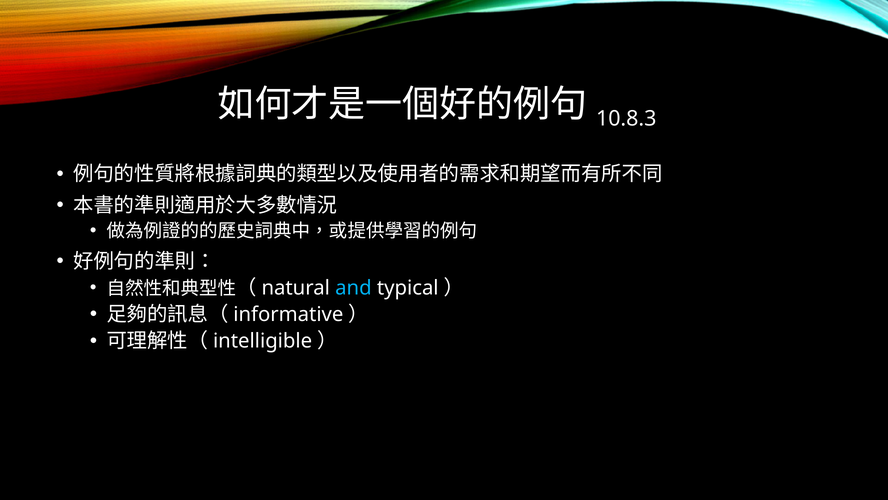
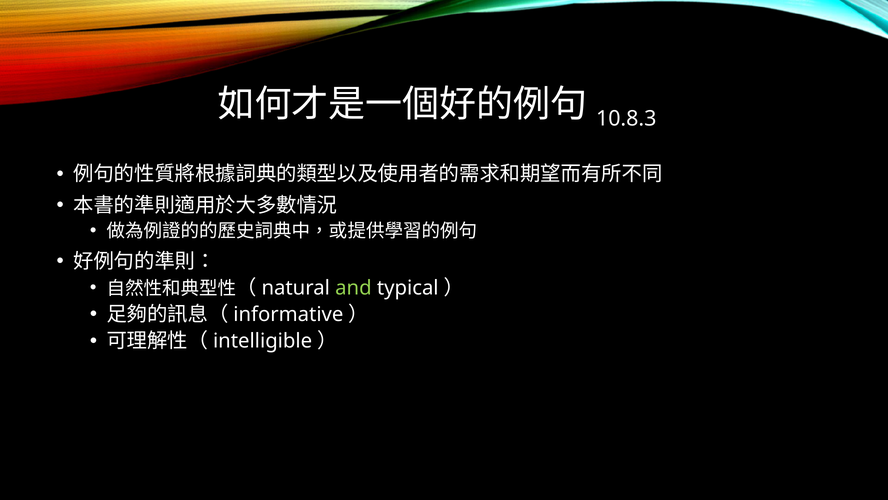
and colour: light blue -> light green (353, 288)
